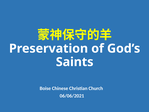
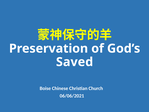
Saints: Saints -> Saved (75, 62)
